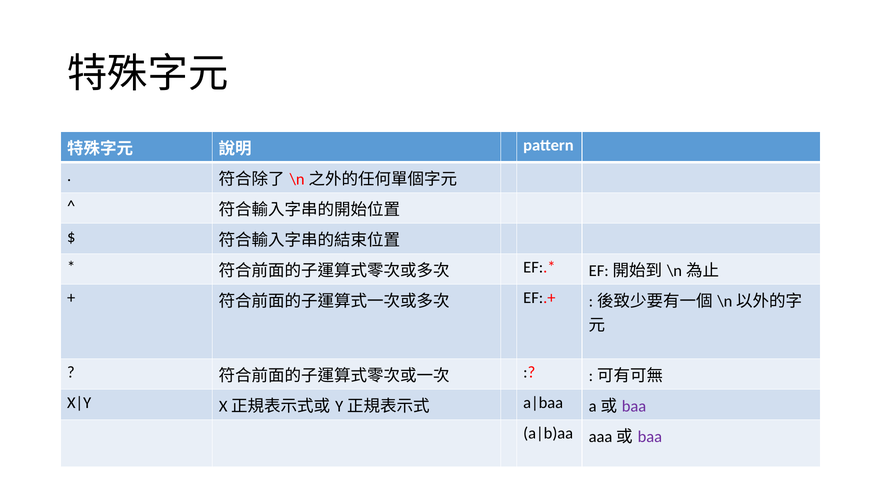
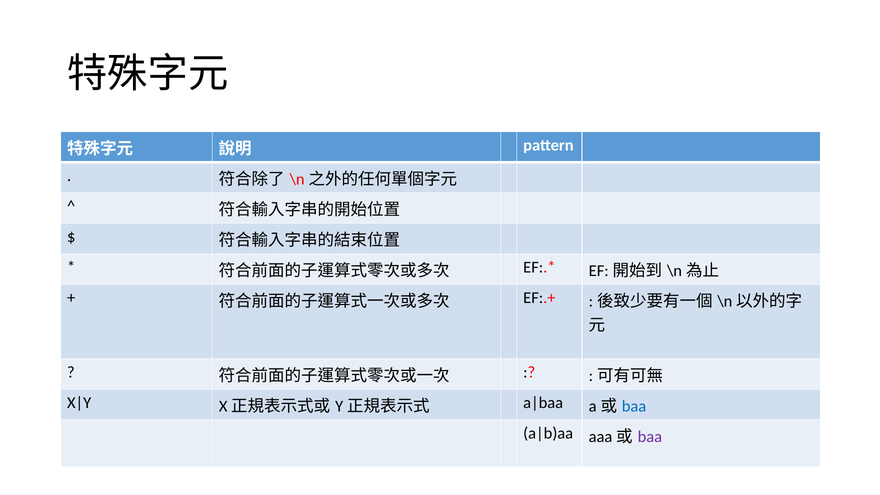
baa colour: purple -> blue (634, 406)
